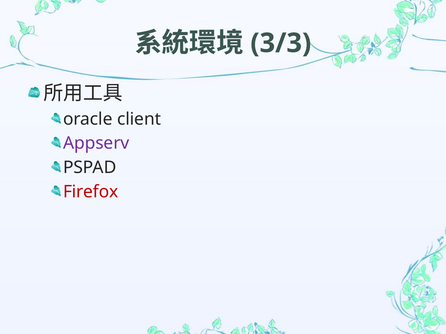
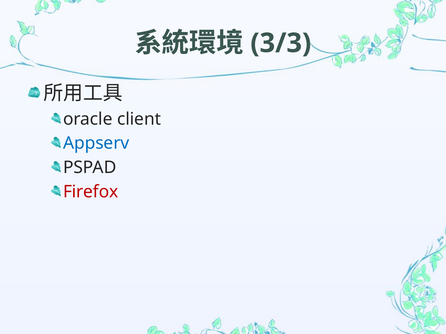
Appserv colour: purple -> blue (96, 143)
